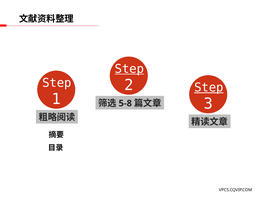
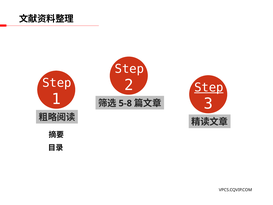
Step underline: present -> none (129, 69)
